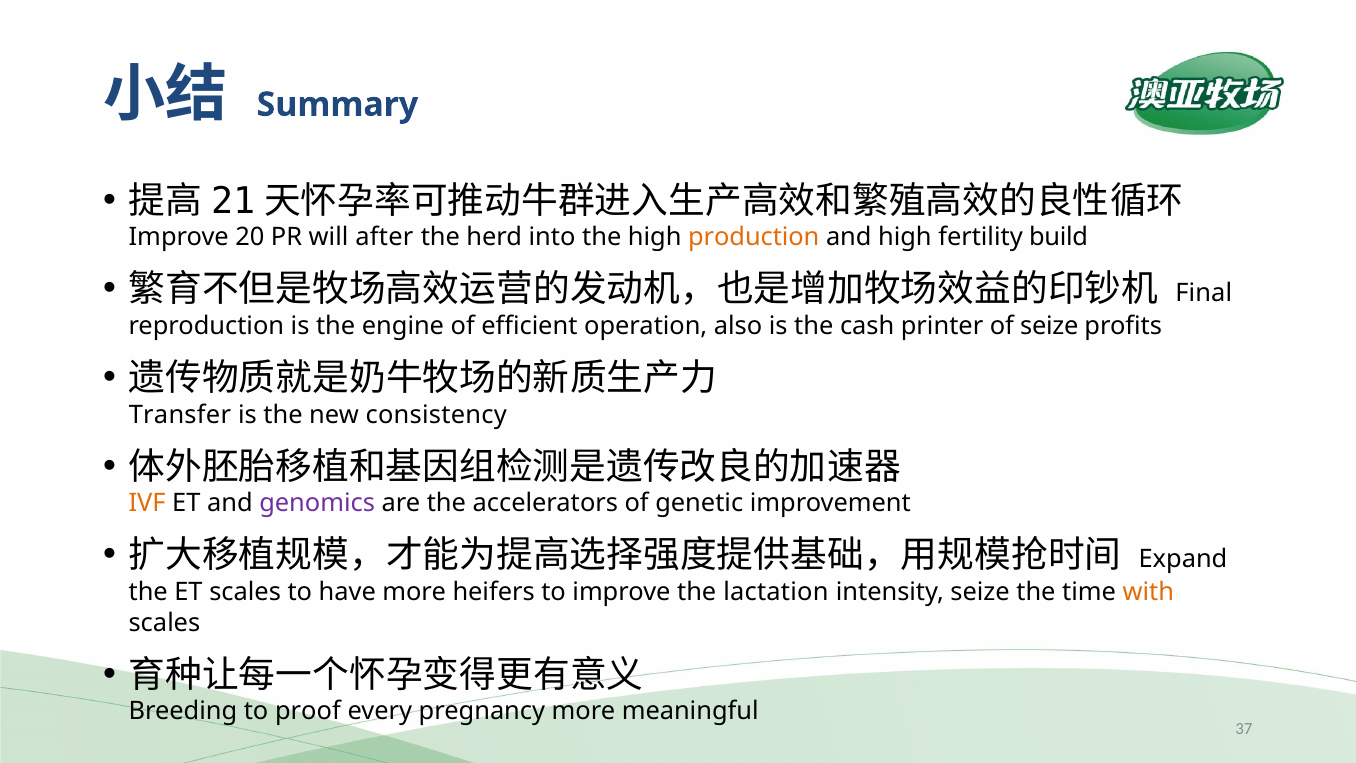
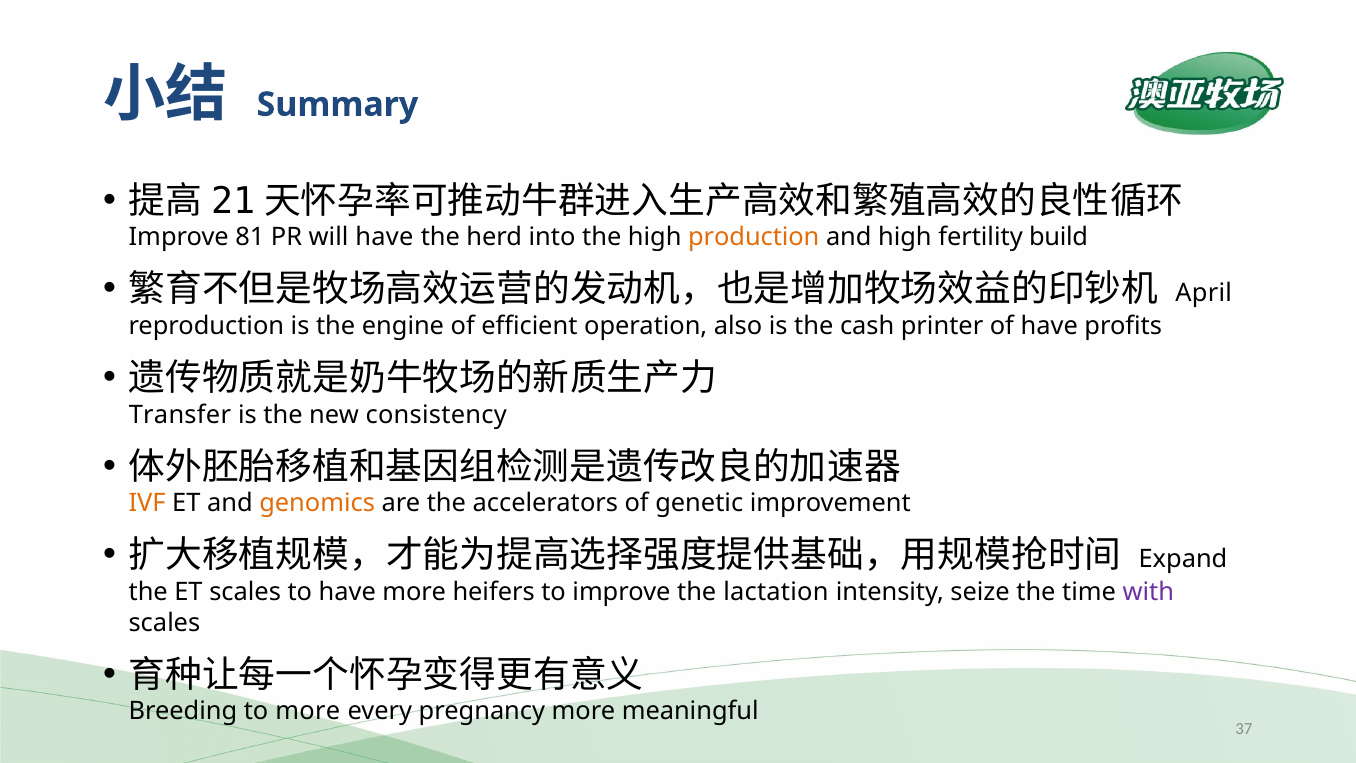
20: 20 -> 81 (250, 237)
will after: after -> have (384, 237)
Final: Final -> April (1204, 293)
of seize: seize -> have (1049, 326)
genomics colour: purple -> orange (317, 503)
with colour: orange -> purple (1148, 592)
to proof: proof -> more (308, 711)
